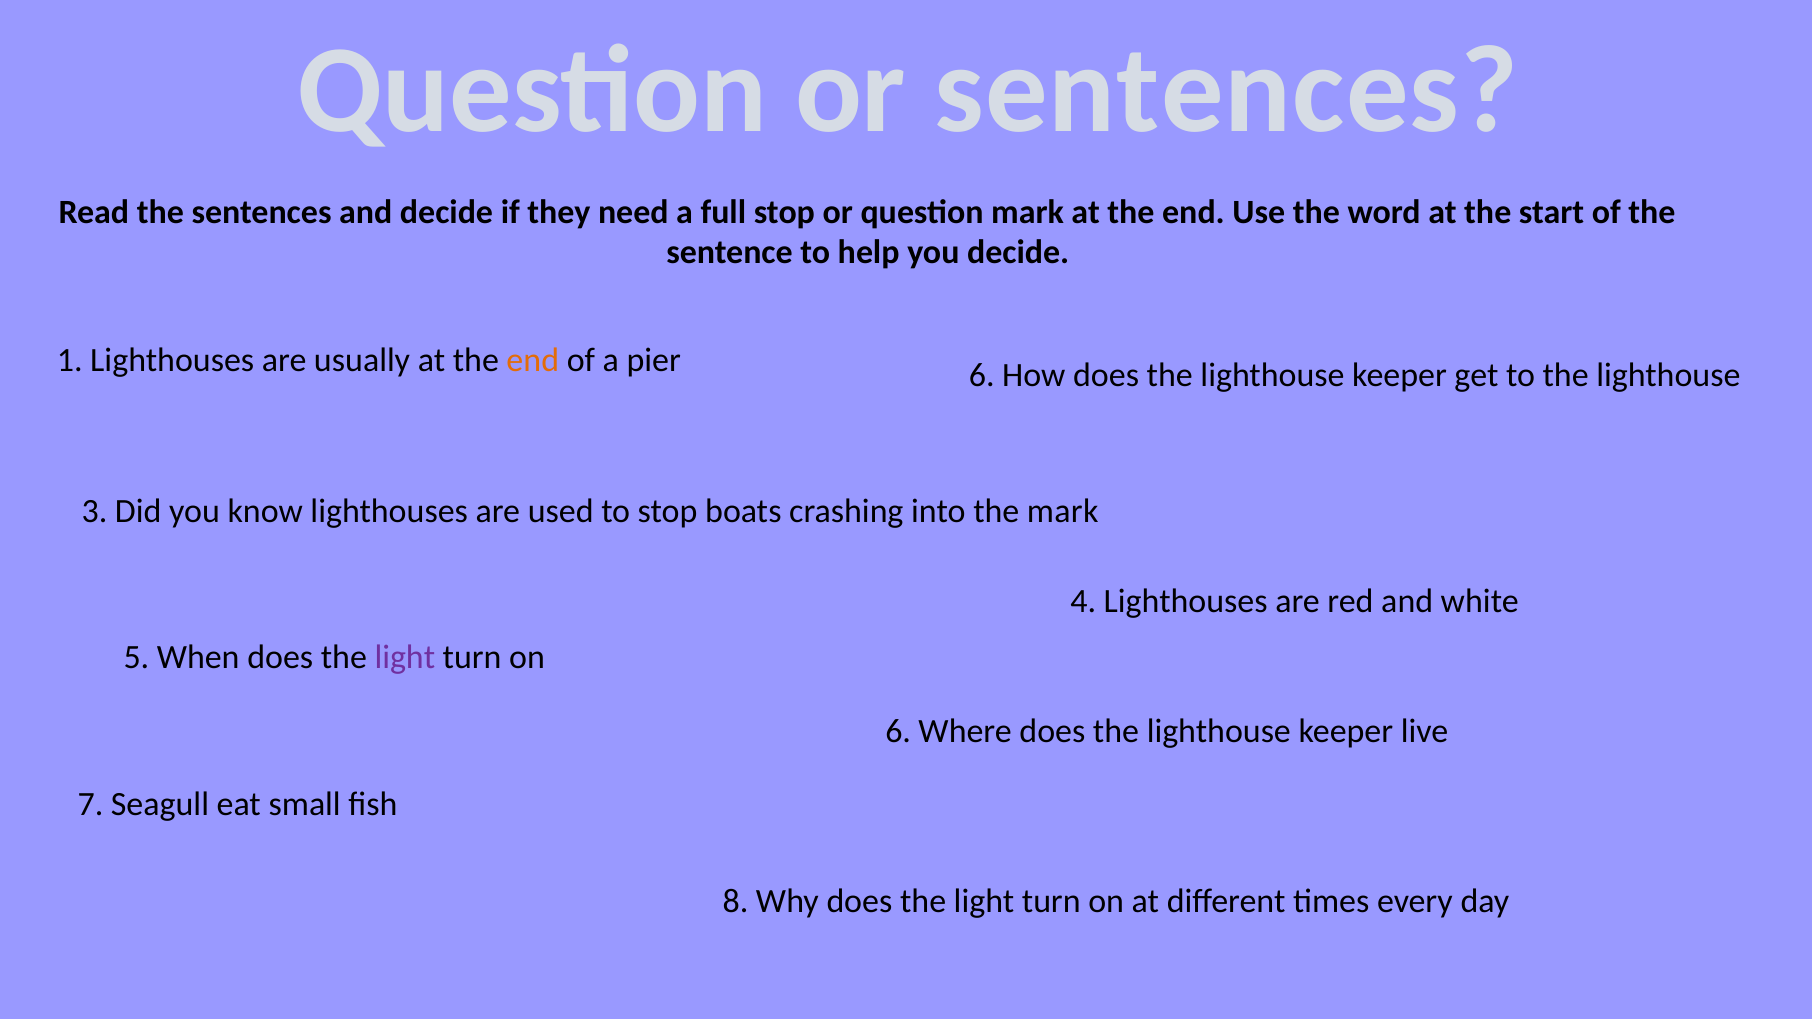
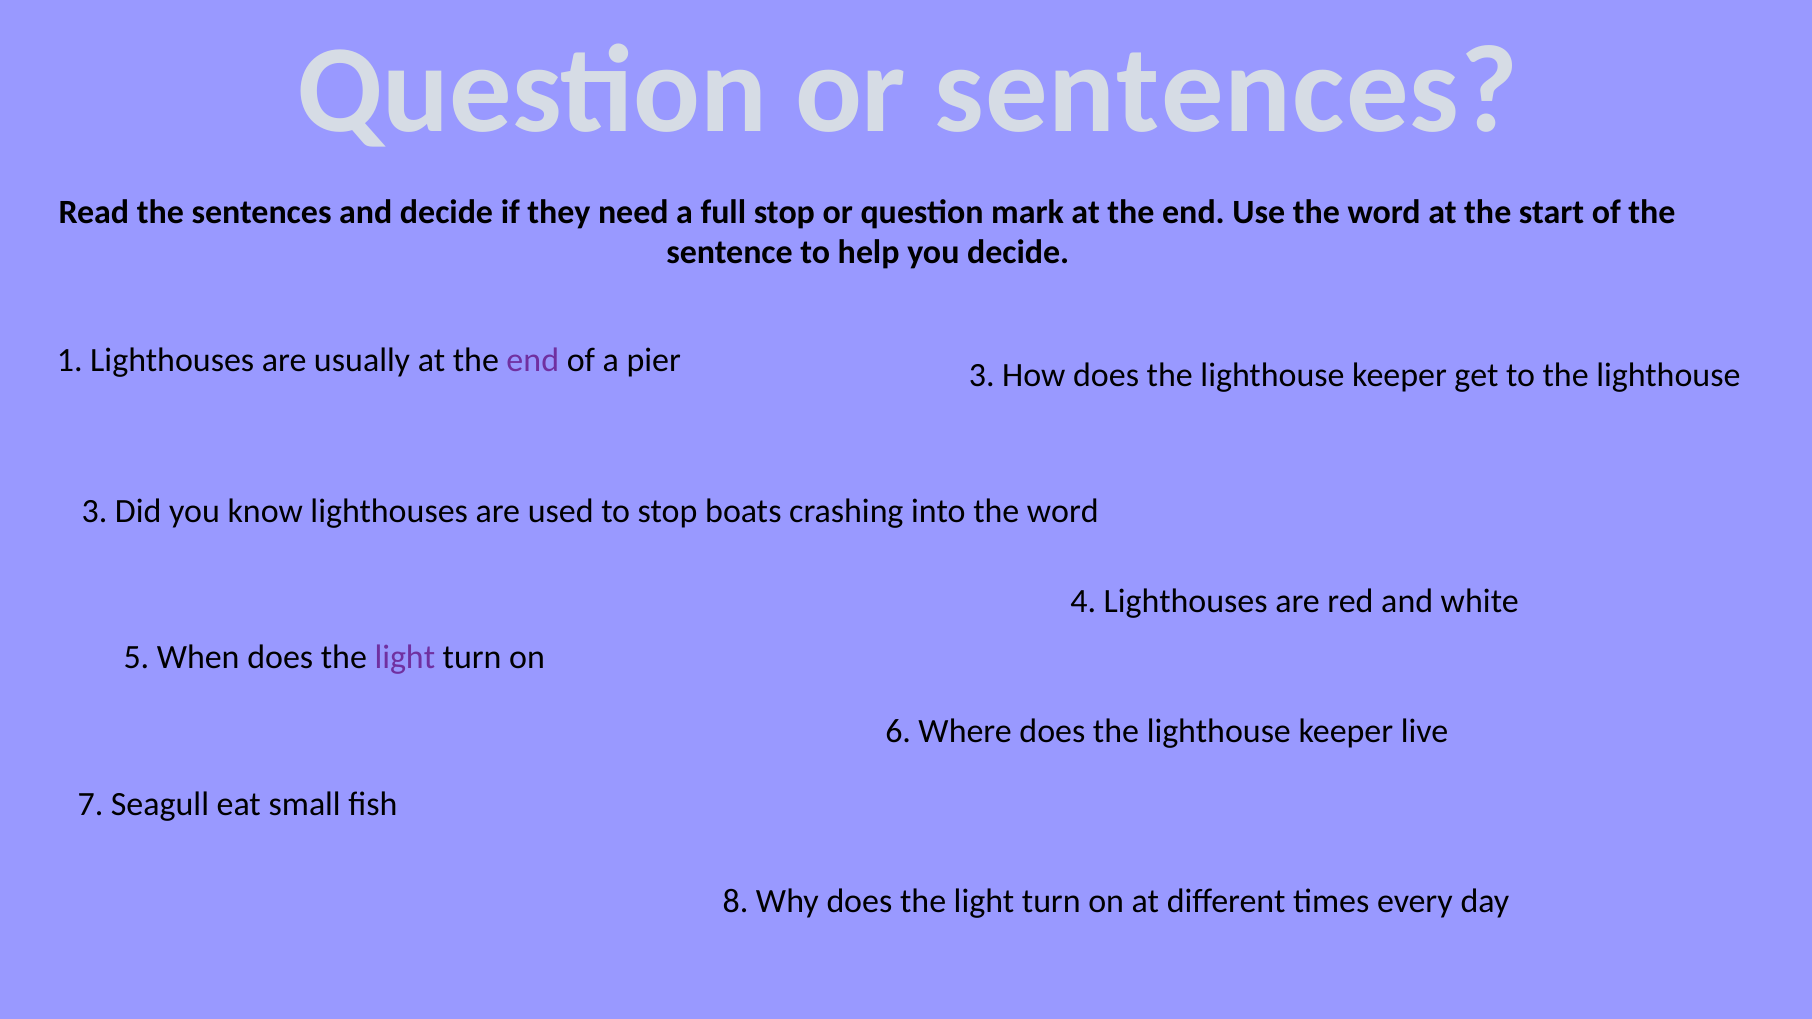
end colour: orange -> purple (533, 360)
pier 6: 6 -> 3 (982, 376)
into the mark: mark -> word (1063, 512)
